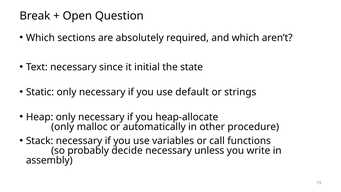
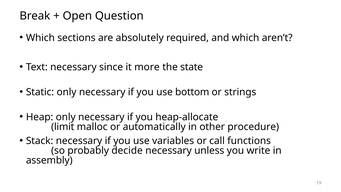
initial: initial -> more (147, 67)
default: default -> bottom (192, 92)
only: only -> limit (63, 127)
